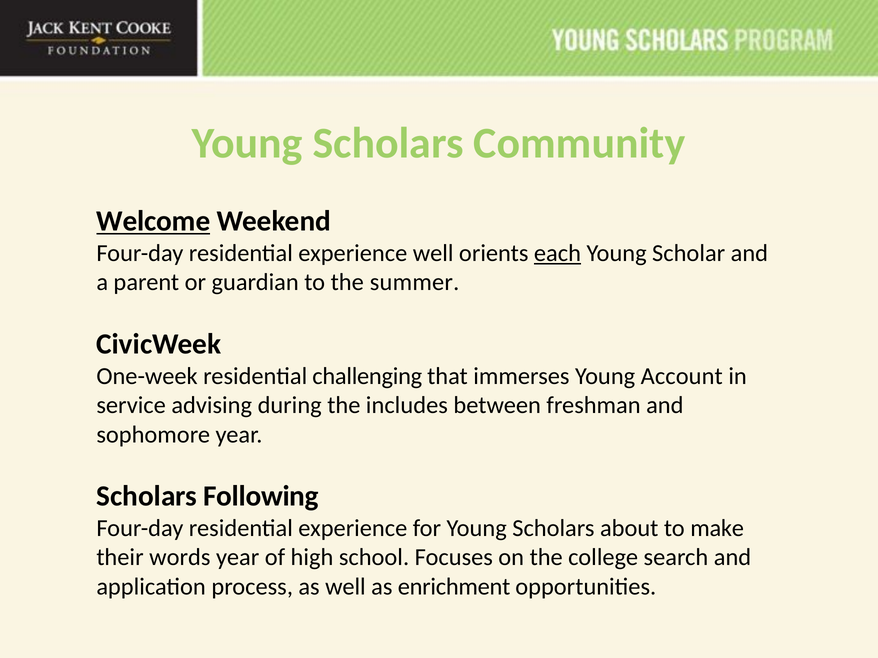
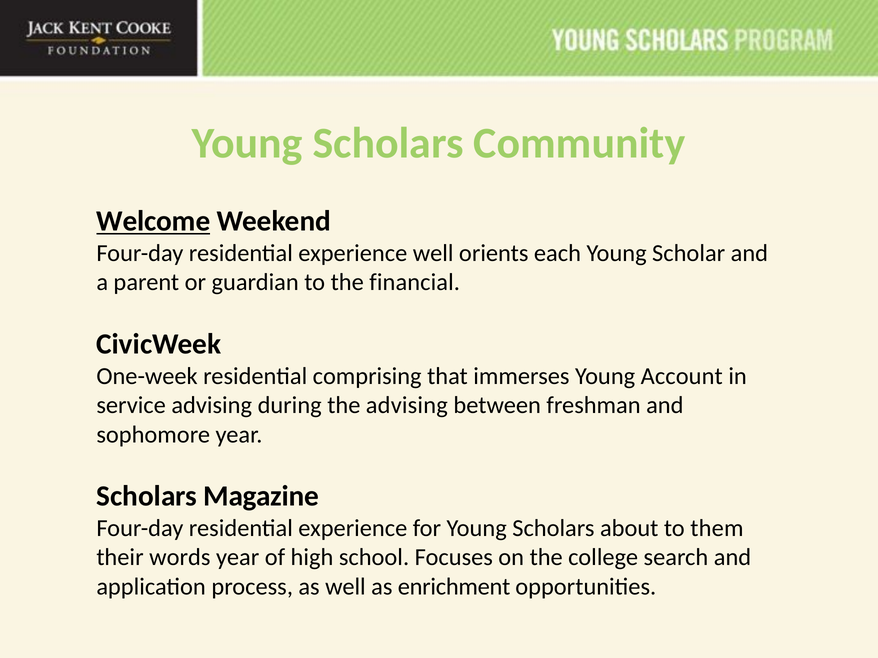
each underline: present -> none (557, 253)
summer: summer -> financial (415, 283)
challenging: challenging -> comprising (367, 376)
the includes: includes -> advising (407, 406)
Following: Following -> Magazine (261, 497)
make: make -> them (717, 528)
